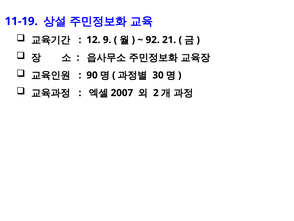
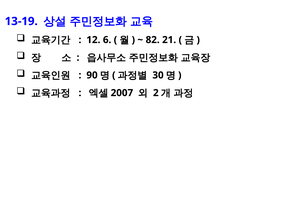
11-19: 11-19 -> 13-19 (21, 21)
9: 9 -> 6 (107, 40)
92: 92 -> 82 (153, 40)
